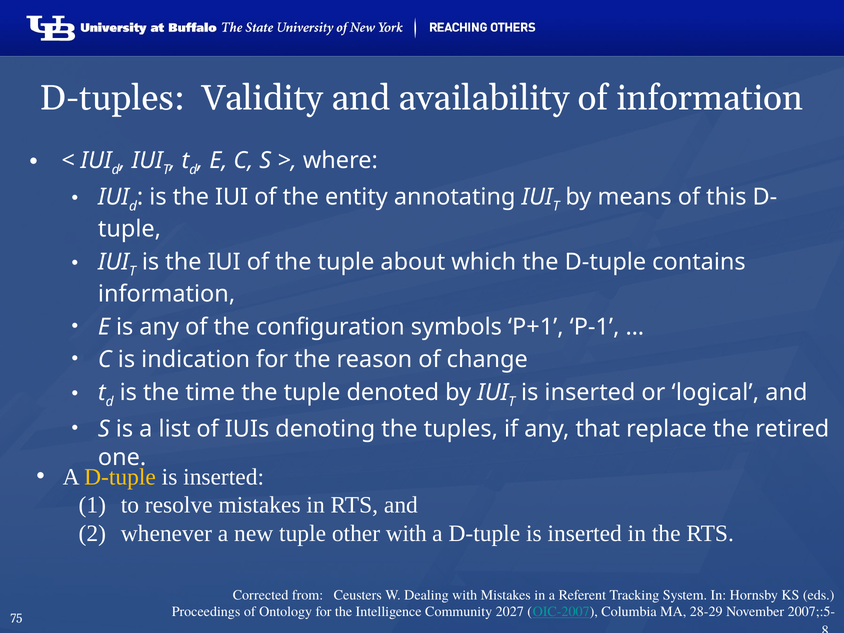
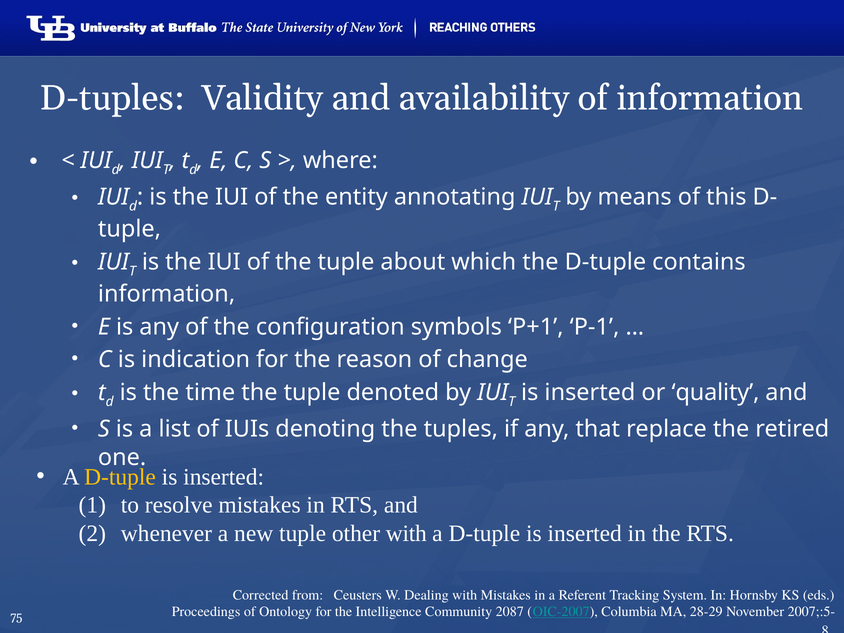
logical: logical -> quality (716, 393)
2027: 2027 -> 2087 (510, 612)
